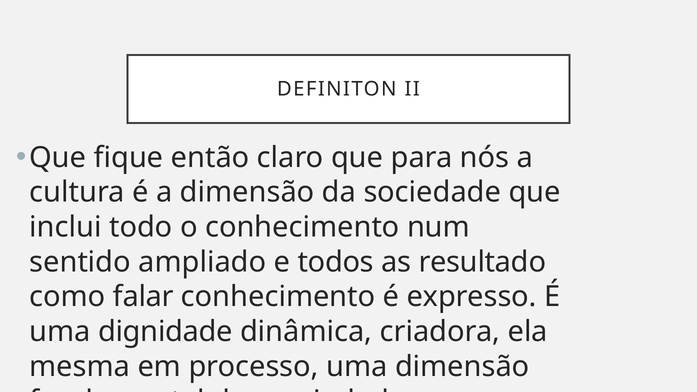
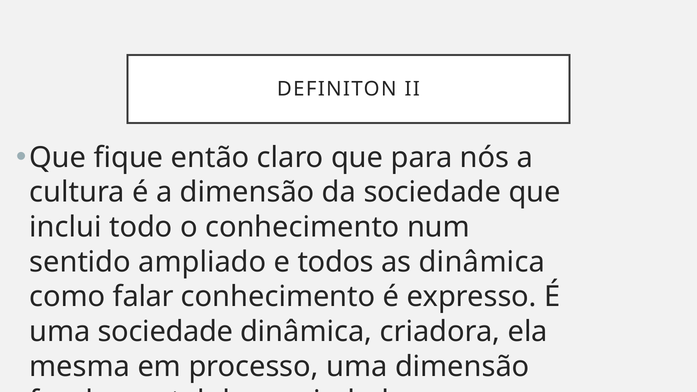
as resultado: resultado -> dinâmica (482, 262)
uma dignidade: dignidade -> sociedade (165, 332)
